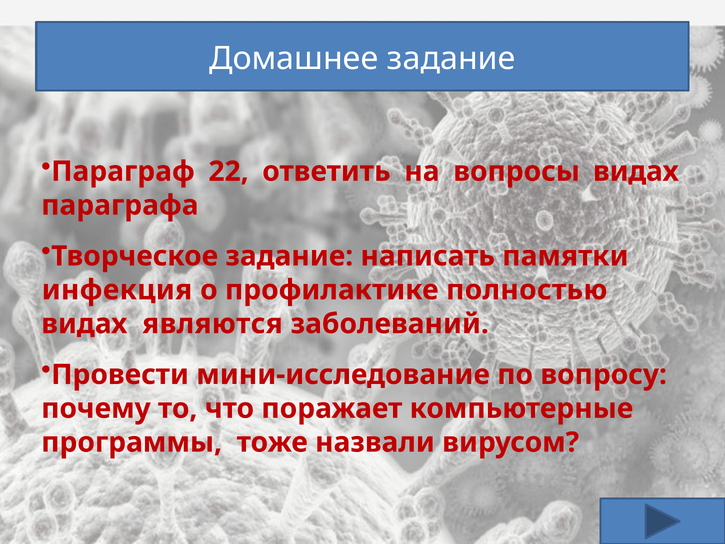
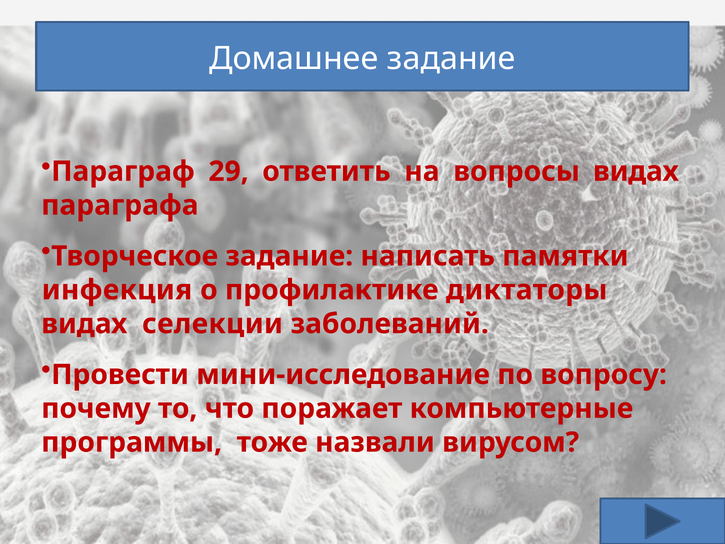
22: 22 -> 29 (229, 171)
полностью: полностью -> диктаторы (527, 290)
являются: являются -> селекции (212, 324)
